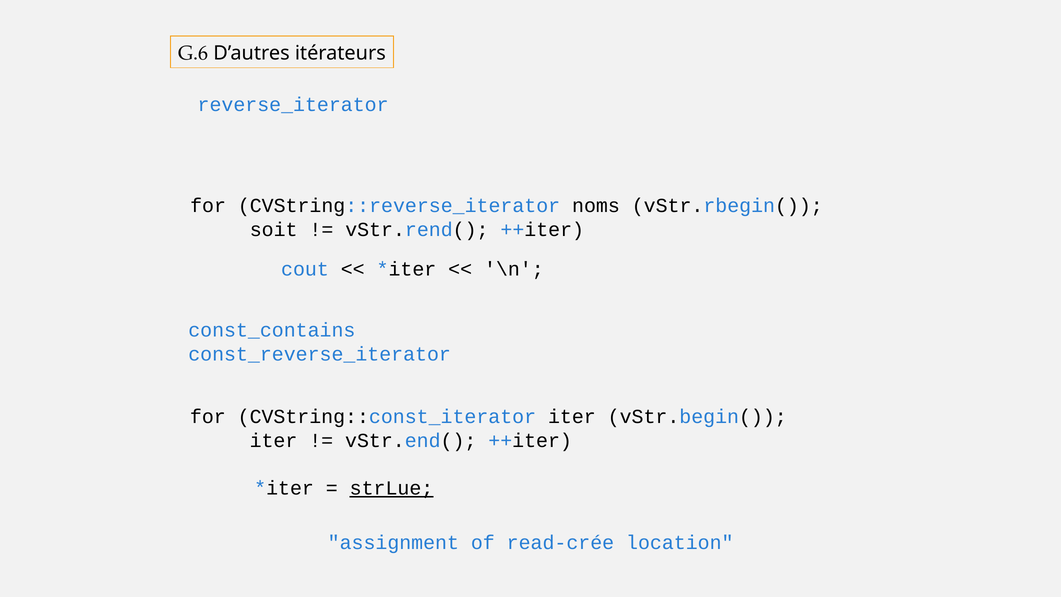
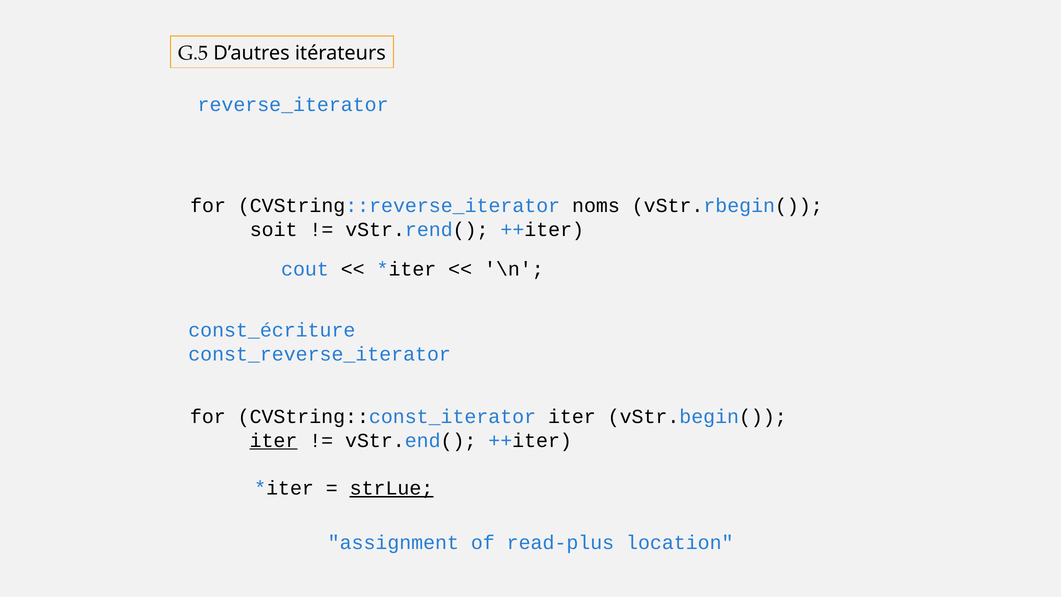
G.6: G.6 -> G.5 (193, 53)
const_contains: const_contains -> const_écriture (272, 330)
iter underline: none -> present (273, 440)
read-crée: read-crée -> read-plus (560, 542)
